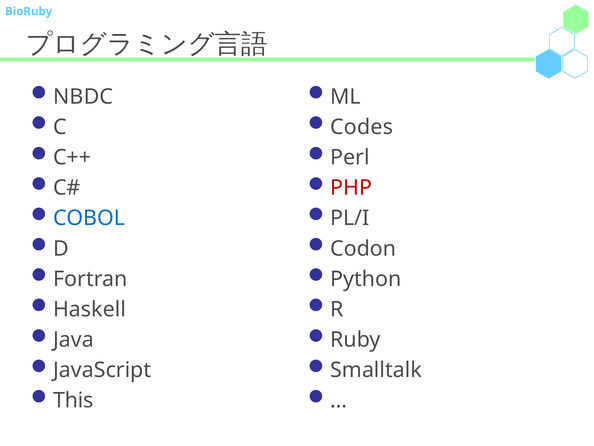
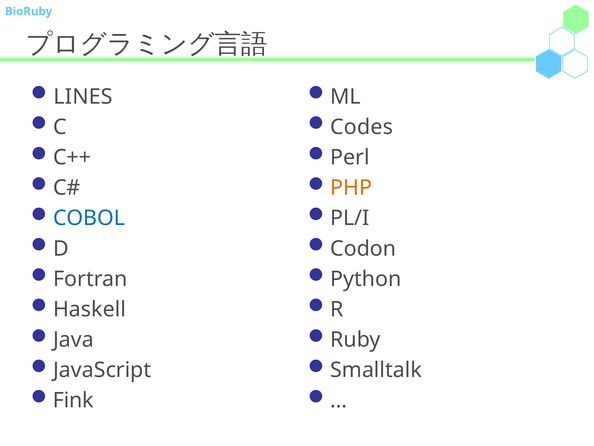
NBDC: NBDC -> LINES (83, 97)
PHP colour: red -> orange (351, 188)
This: This -> Fink (73, 400)
